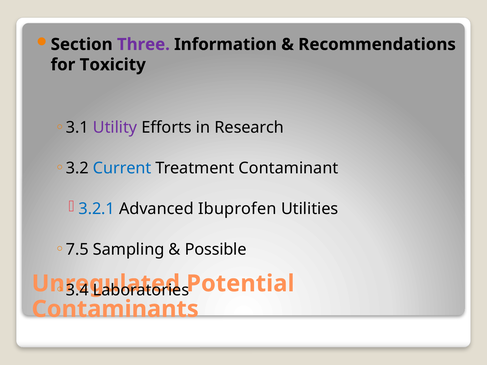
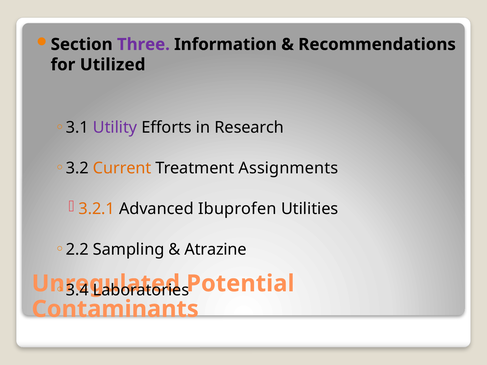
Toxicity: Toxicity -> Utilized (113, 65)
Current colour: blue -> orange (122, 168)
Contaminant: Contaminant -> Assignments (288, 168)
3.2.1 colour: blue -> orange (97, 209)
7.5: 7.5 -> 2.2 (77, 250)
Possible: Possible -> Atrazine (216, 250)
